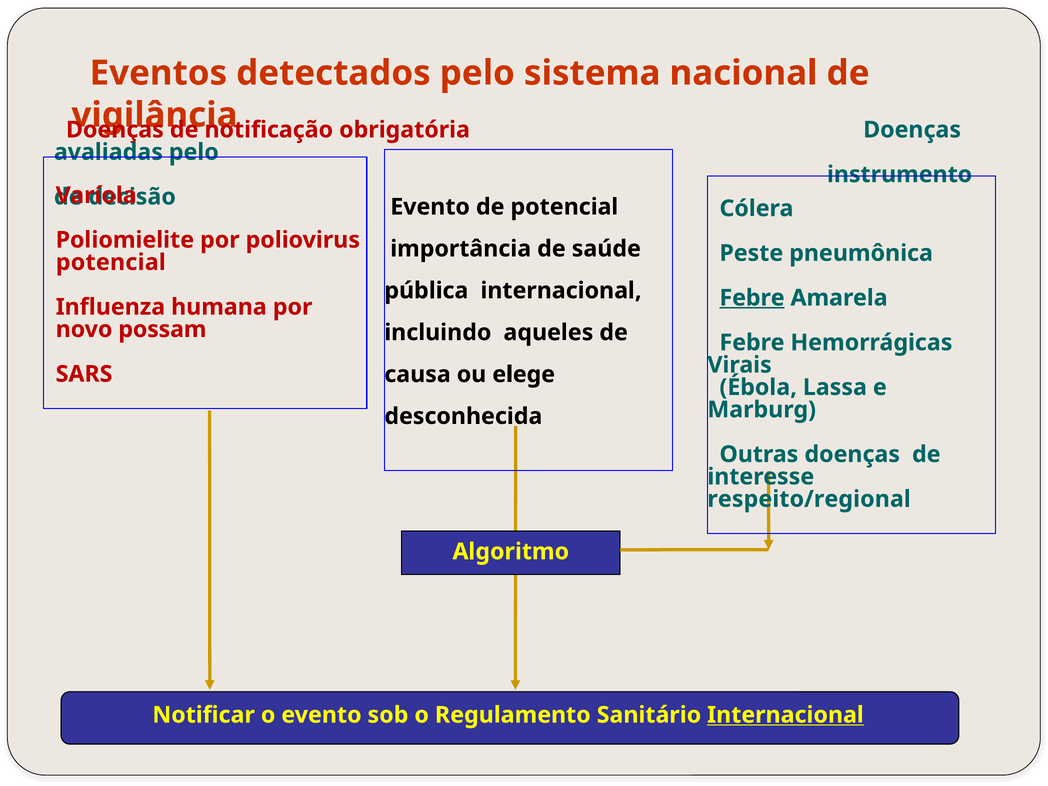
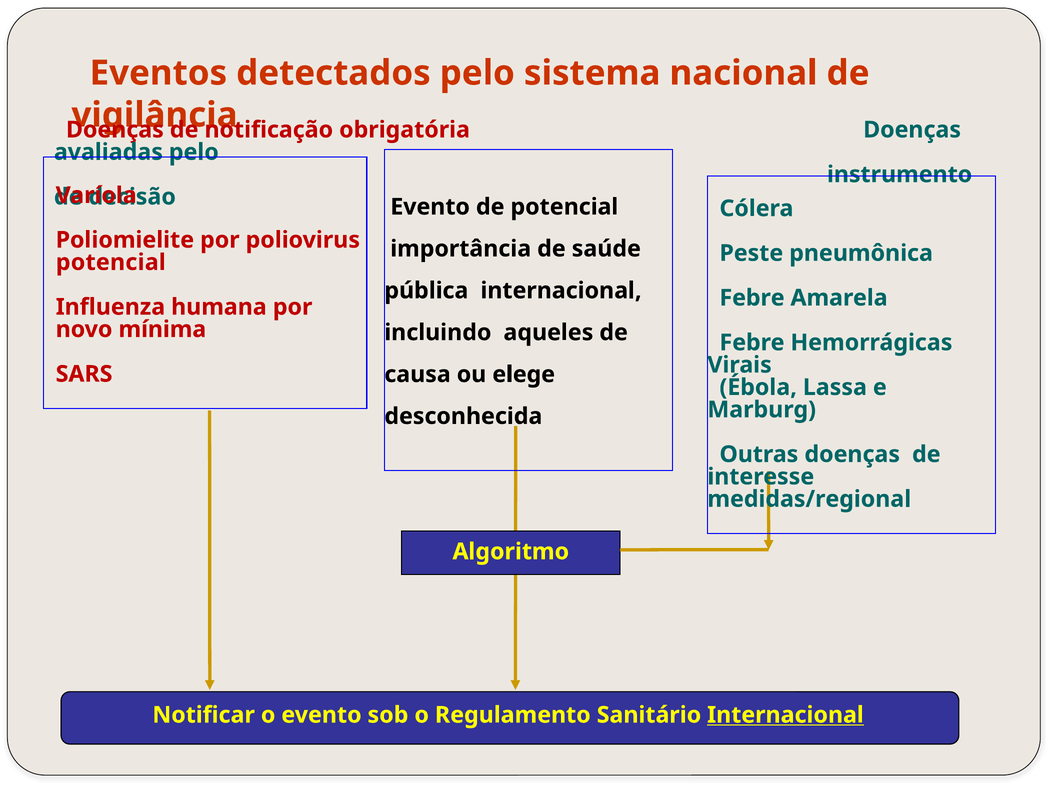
Febre underline: present -> none (752, 298)
possam: possam -> mínima (162, 329)
respeito/regional: respeito/regional -> medidas/regional (809, 499)
